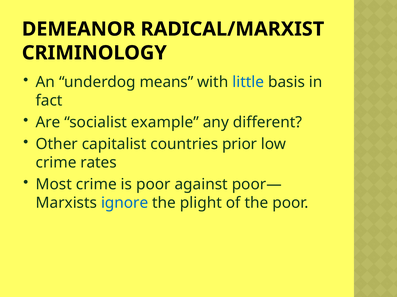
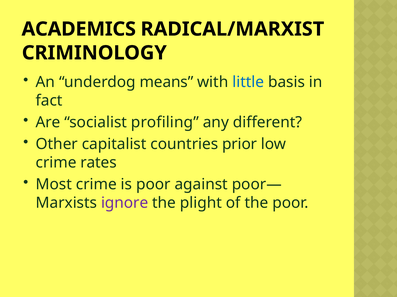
DEMEANOR: DEMEANOR -> ACADEMICS (79, 29)
example: example -> profiling (165, 123)
ignore colour: blue -> purple (125, 203)
